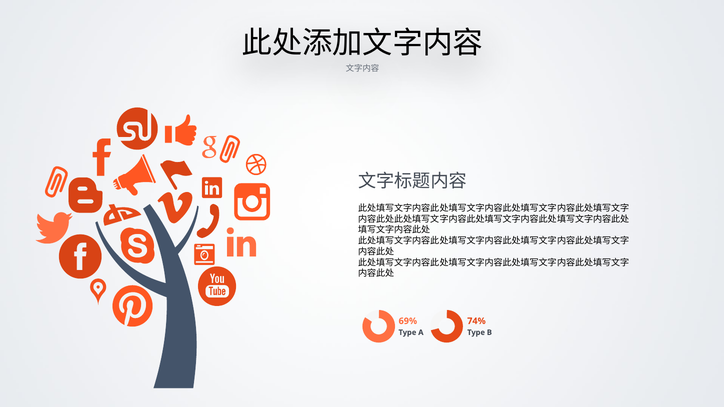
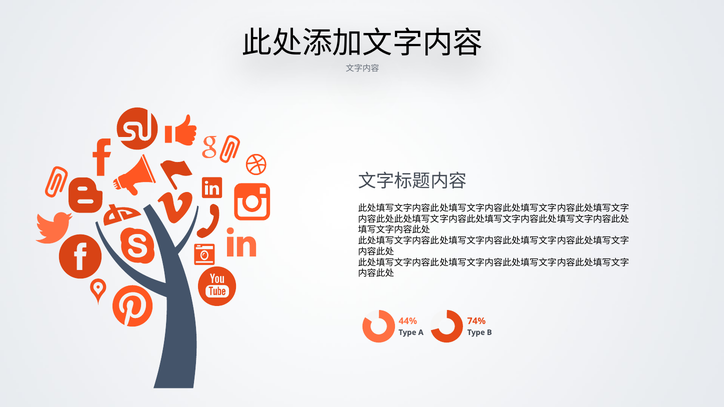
69%: 69% -> 44% (408, 321)
